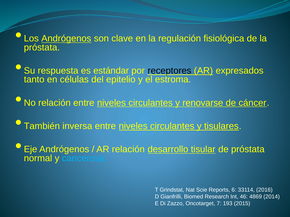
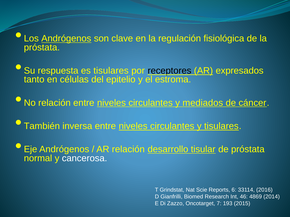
es estándar: estándar -> tisulares (111, 71)
renovarse: renovarse -> mediados (203, 103)
cancerosa colour: light blue -> white (85, 159)
